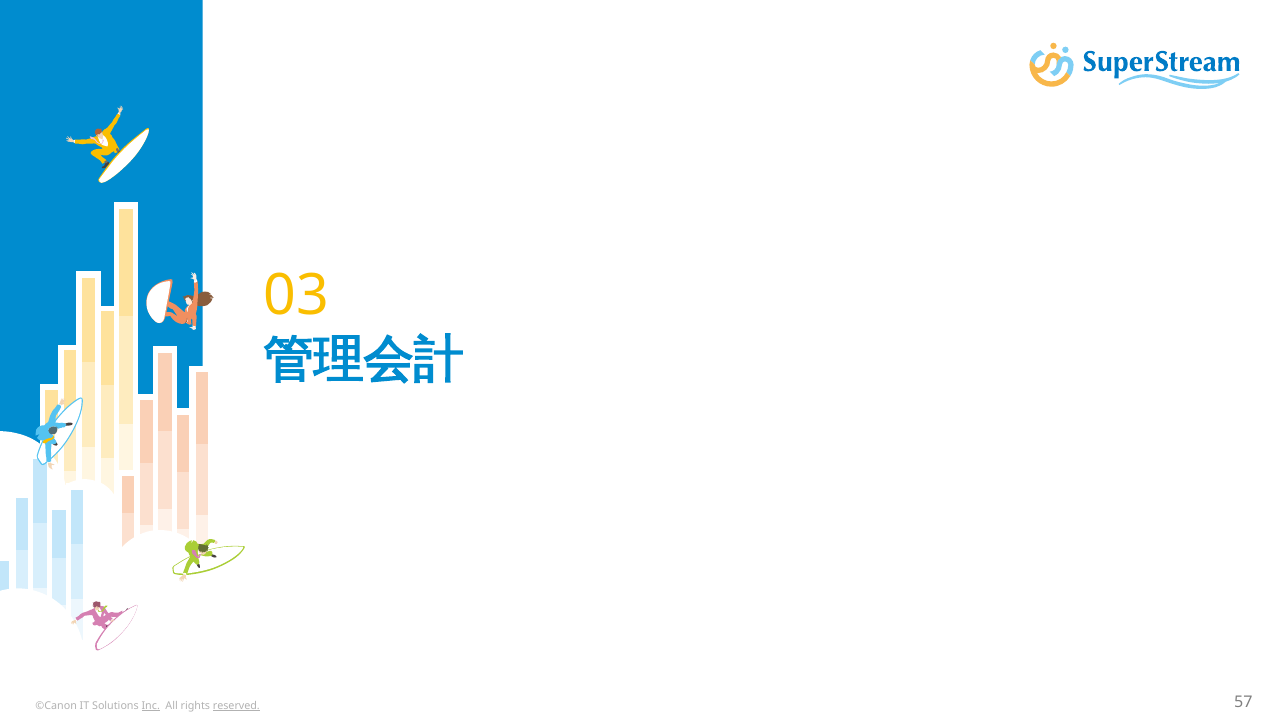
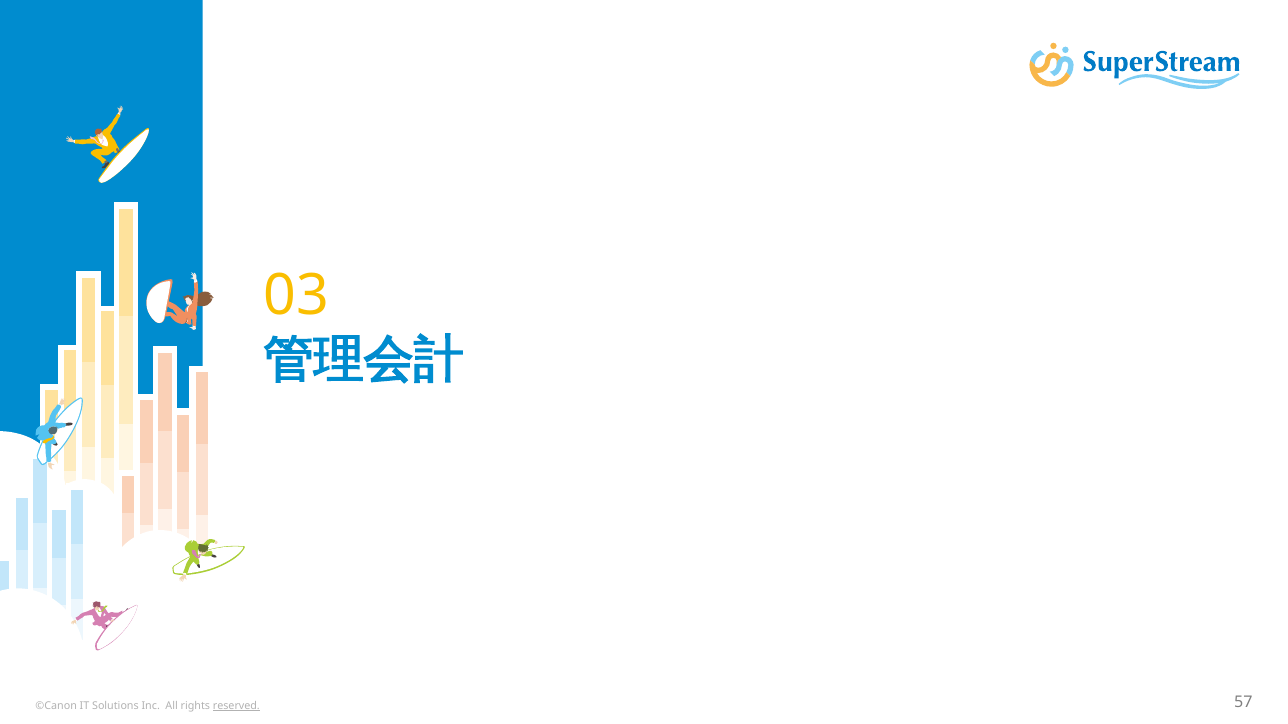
Inc underline: present -> none (151, 706)
